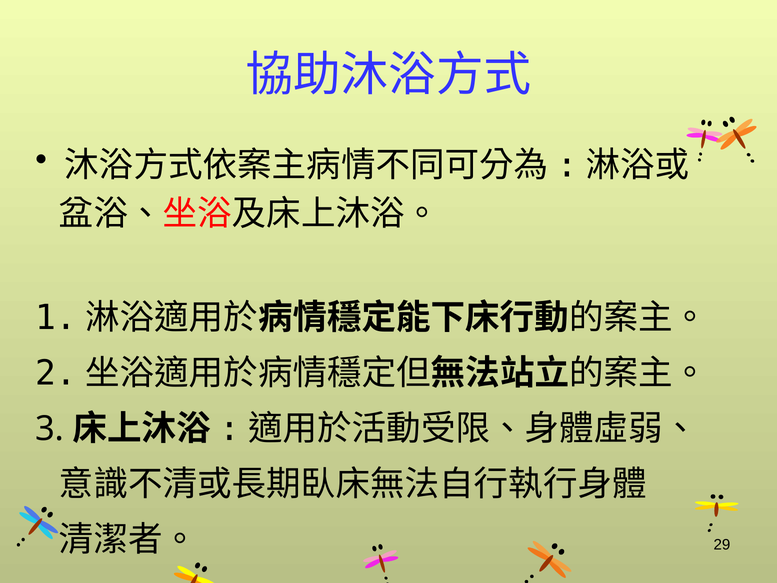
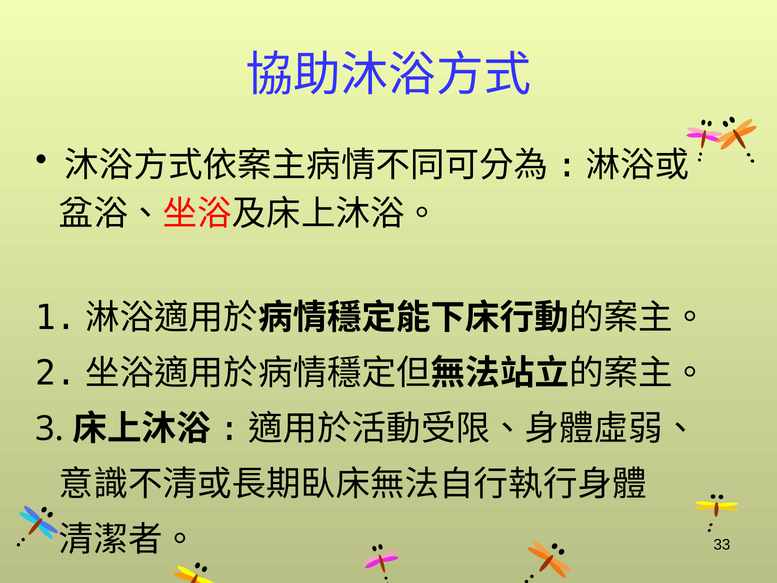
29: 29 -> 33 (722, 545)
